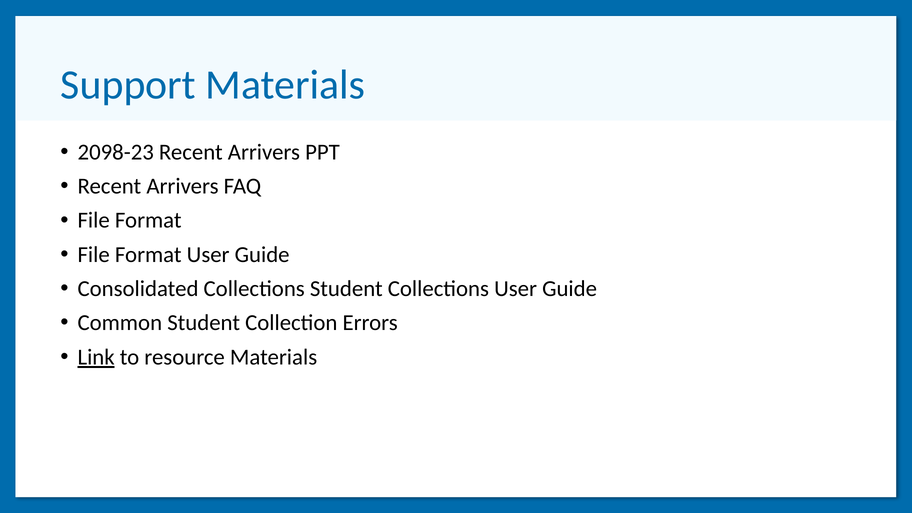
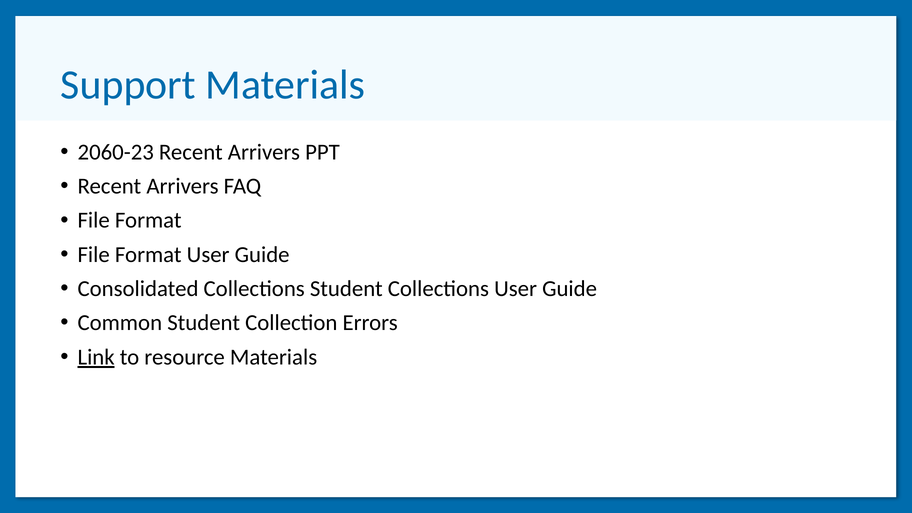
2098-23: 2098-23 -> 2060-23 (116, 152)
